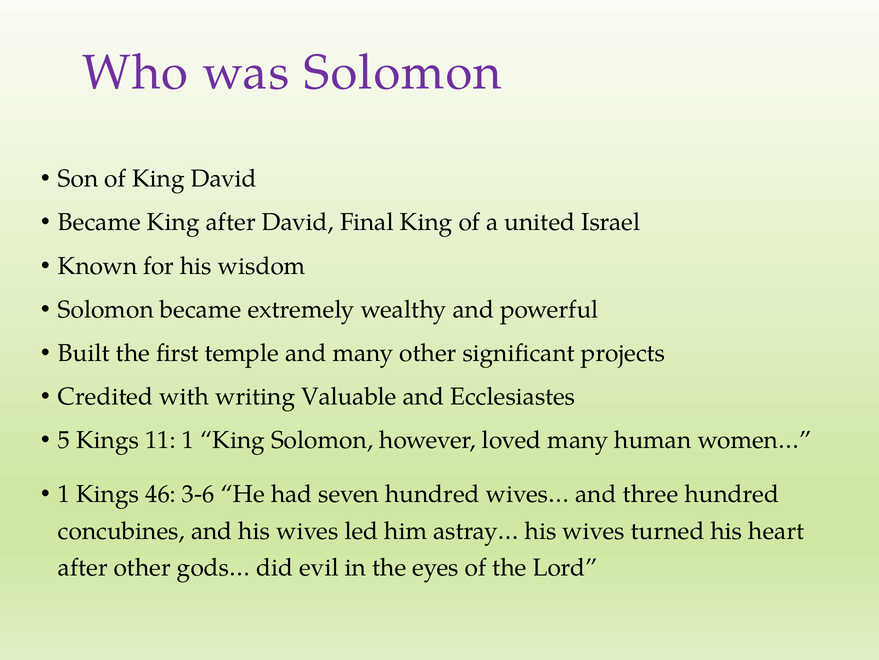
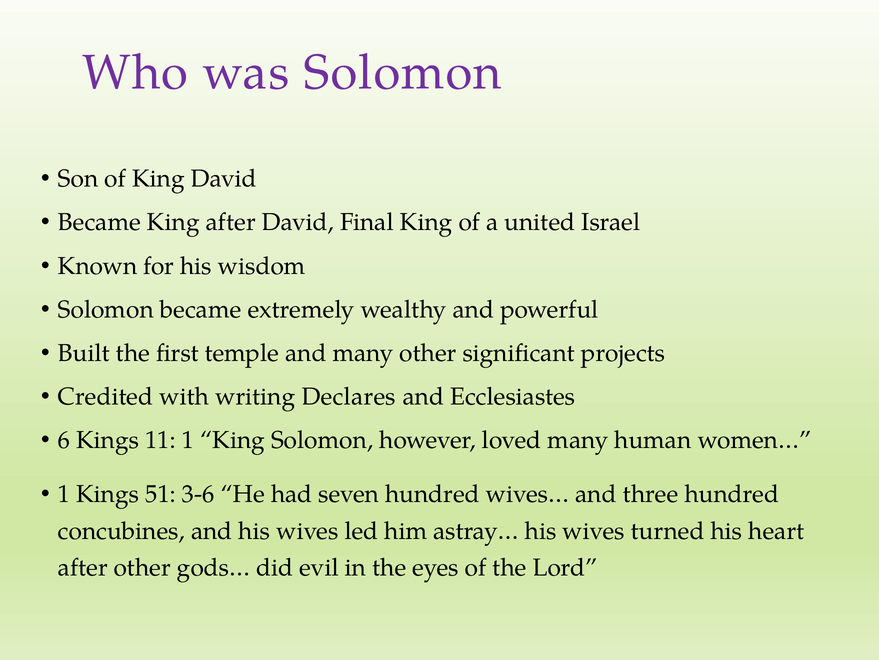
Valuable: Valuable -> Declares (349, 396)
5: 5 -> 6 (64, 440)
46: 46 -> 51 (161, 494)
